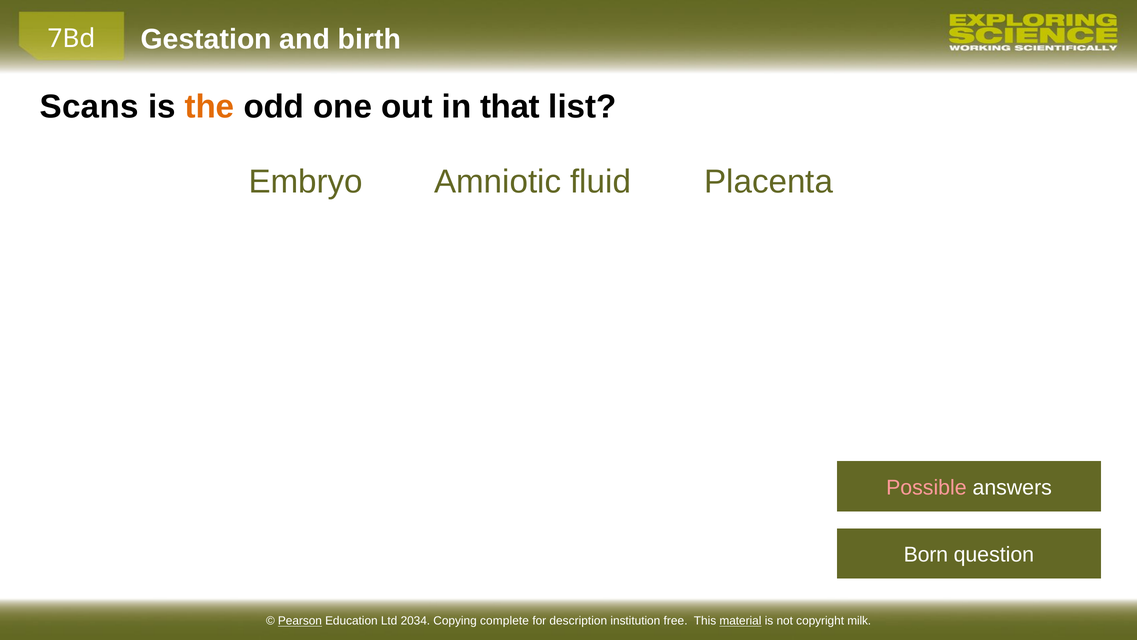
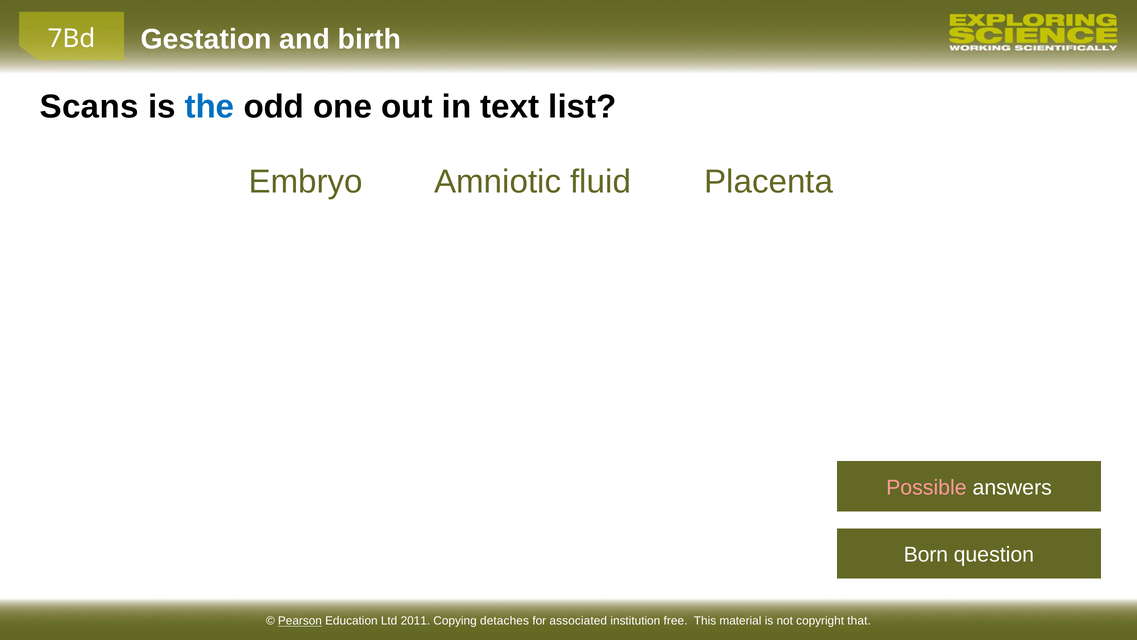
the colour: orange -> blue (210, 107)
that: that -> text (510, 107)
2034: 2034 -> 2011 (415, 621)
complete: complete -> detaches (505, 621)
description: description -> associated (578, 621)
material underline: present -> none (740, 621)
milk: milk -> that (859, 621)
